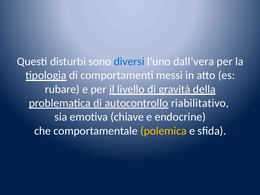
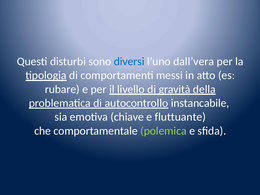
riabilitativo: riabilitativo -> instancabile (200, 103)
endocrine: endocrine -> fluttuante (180, 117)
polemica colour: yellow -> light green (163, 131)
